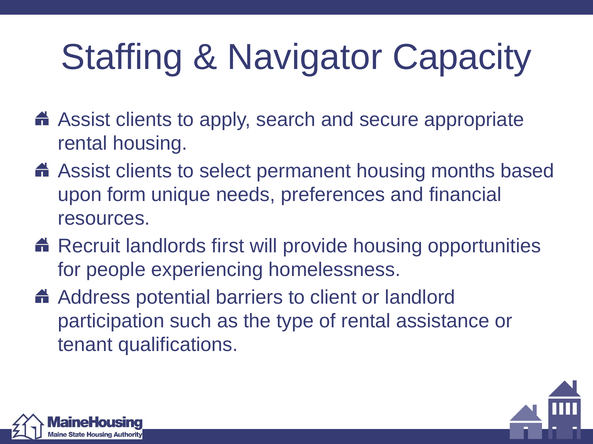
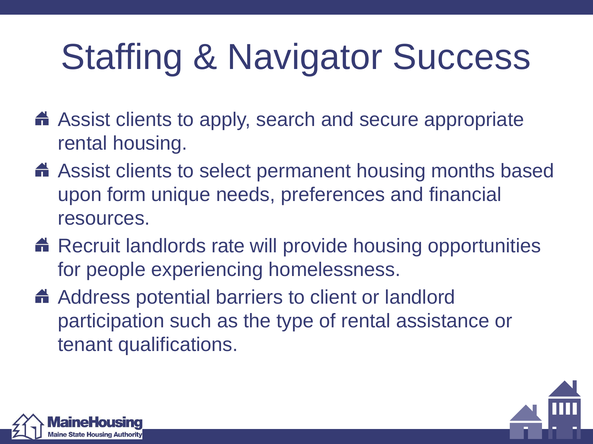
Capacity: Capacity -> Success (462, 57)
first: first -> rate (228, 246)
